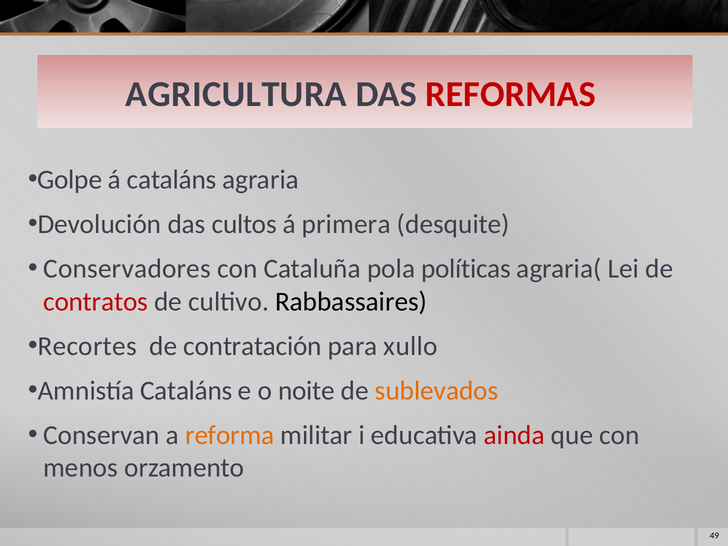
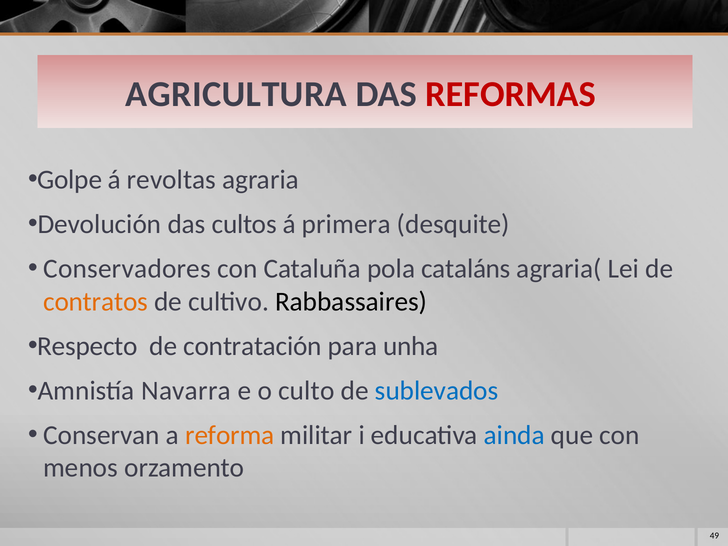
á cataláns: cataláns -> revoltas (171, 180)
políticas: políticas -> cataláns (466, 269)
contratos colour: red -> orange (96, 302)
Recortes: Recortes -> Respecto (87, 346)
xullo: xullo -> unha (411, 346)
Amnistía Cataláns: Cataláns -> Navarra (186, 391)
noite: noite -> culto (306, 391)
sublevados colour: orange -> blue (437, 391)
ainda colour: red -> blue (514, 435)
